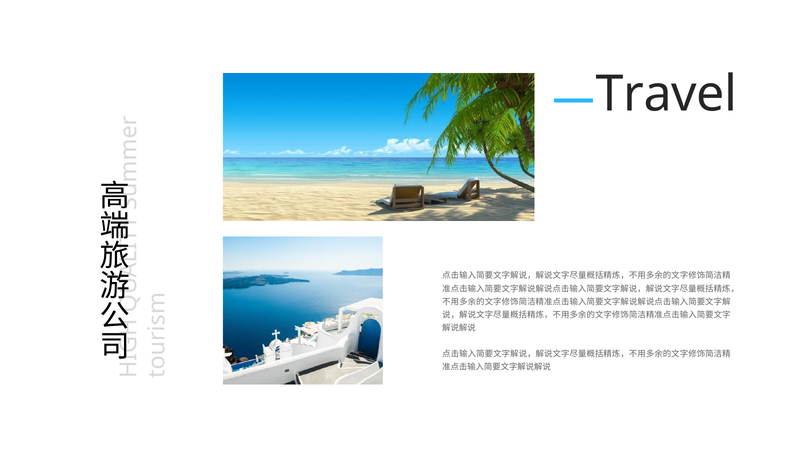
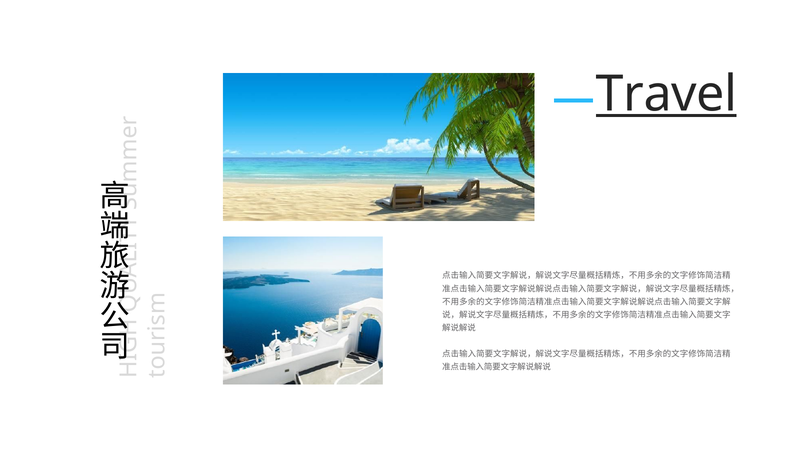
Travel underline: none -> present (667, 94)
